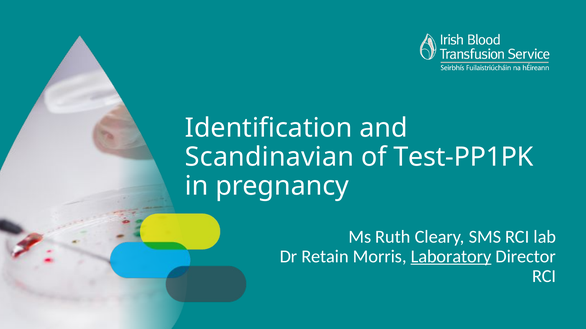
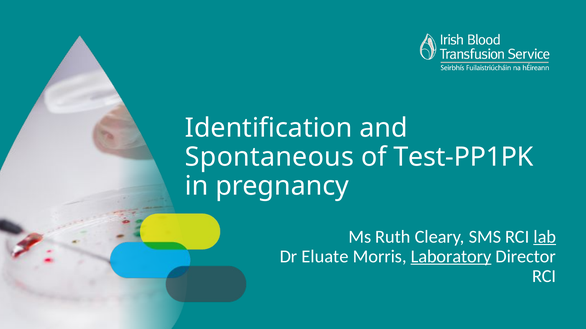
Scandinavian: Scandinavian -> Spontaneous (269, 157)
lab underline: none -> present (545, 237)
Retain: Retain -> Eluate (325, 257)
